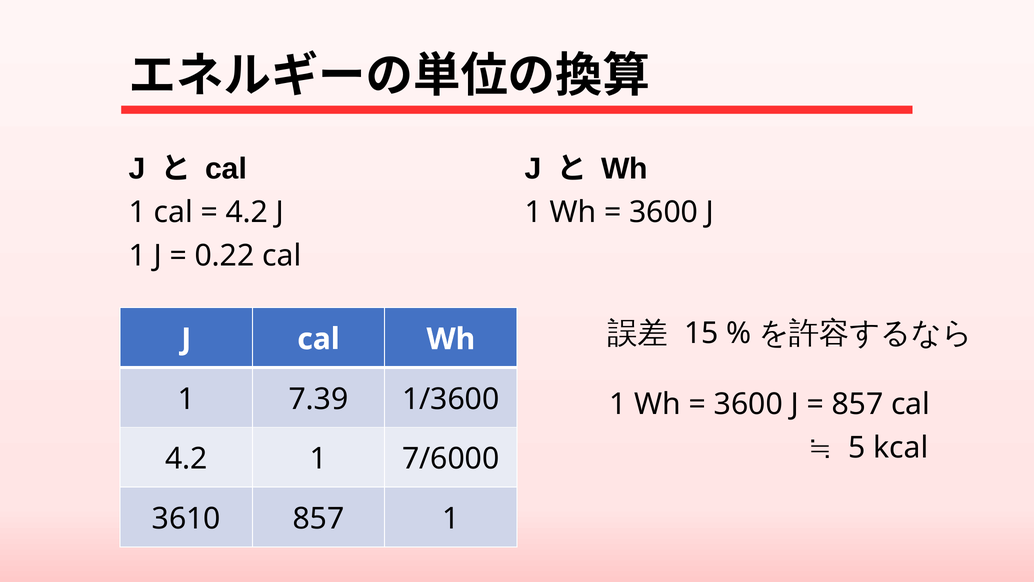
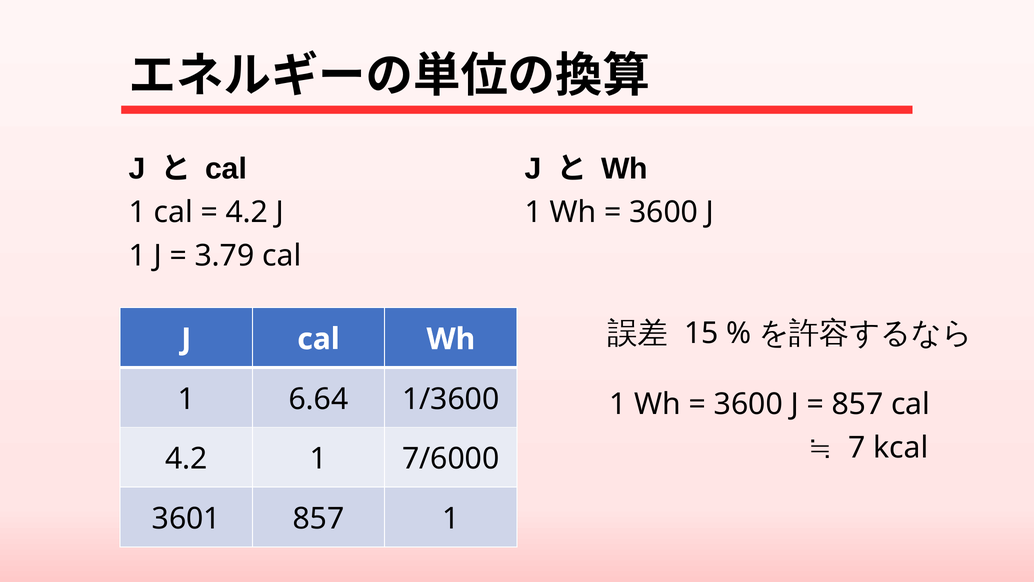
0.22: 0.22 -> 3.79 (225, 256)
7.39: 7.39 -> 6.64 (319, 399)
5: 5 -> 7 (857, 447)
3610: 3610 -> 3601 (186, 519)
